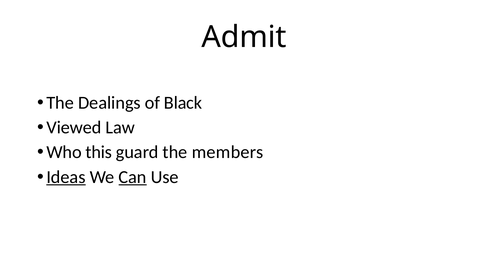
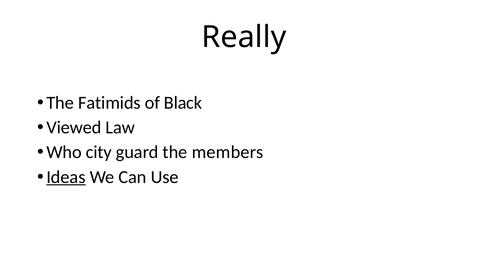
Admit: Admit -> Really (244, 37)
Dealings: Dealings -> Fatimids (109, 103)
this: this -> city (99, 153)
Can underline: present -> none (133, 177)
